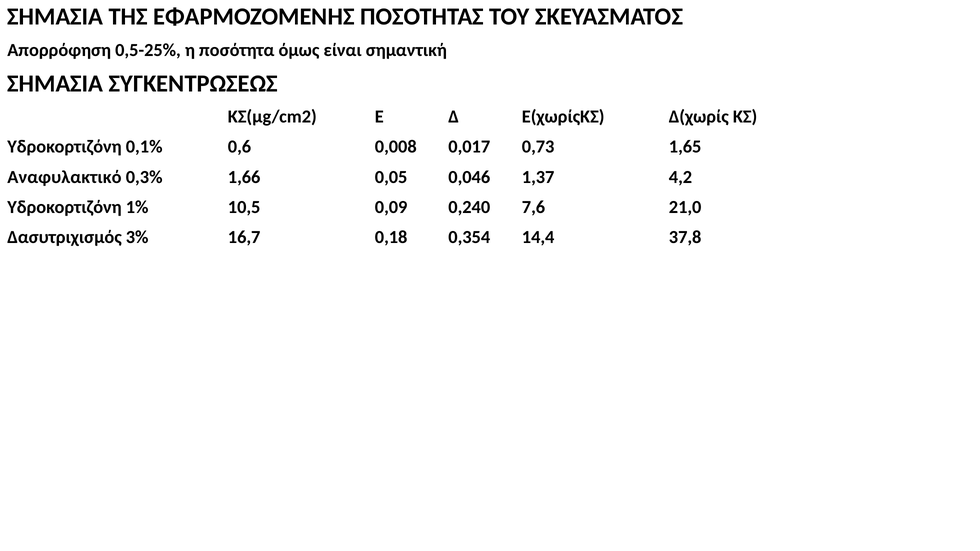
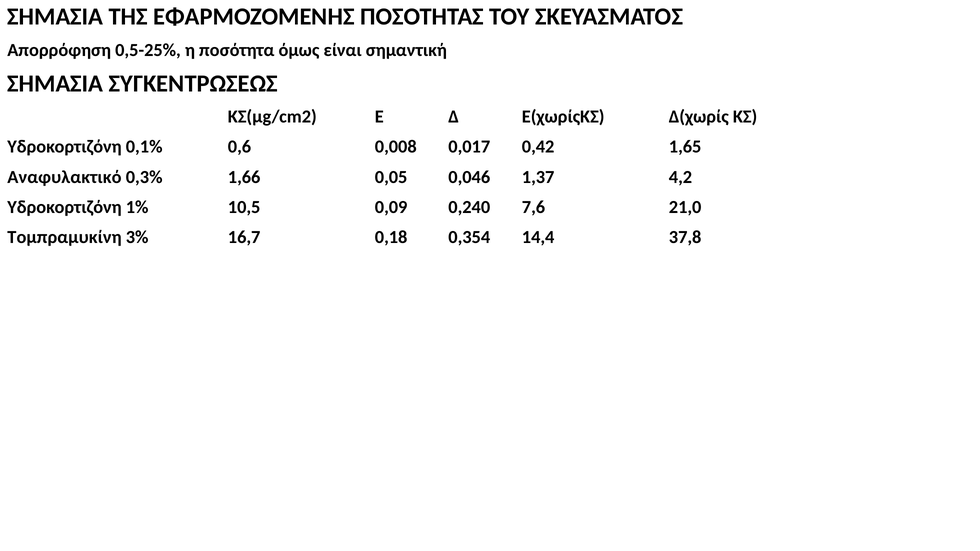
0,73: 0,73 -> 0,42 (538, 147)
Δασυτριχισμός: Δασυτριχισμός -> Τομπραμυκίνη (64, 237)
